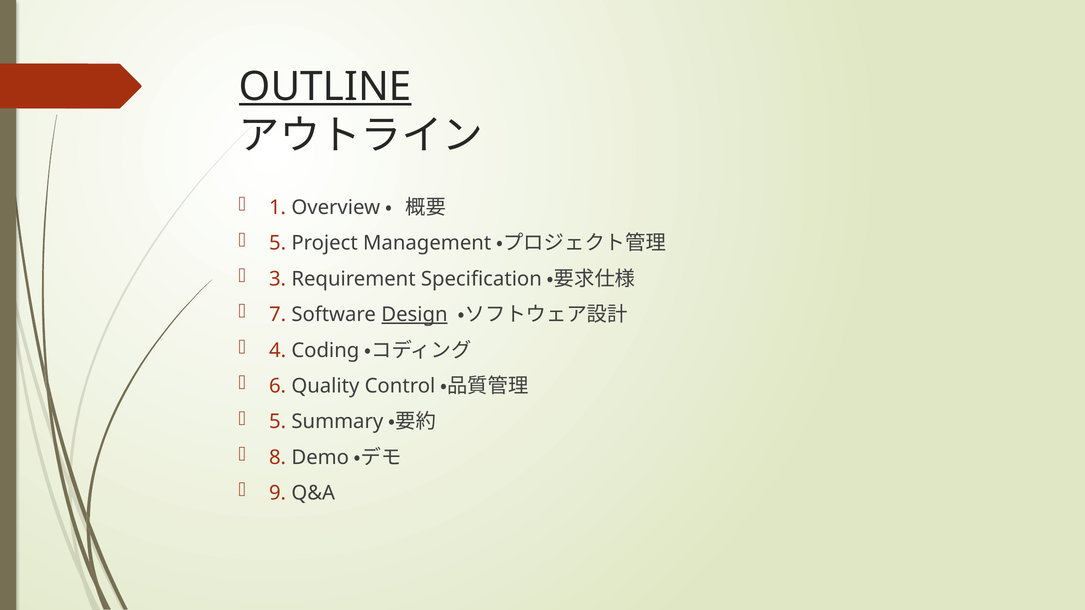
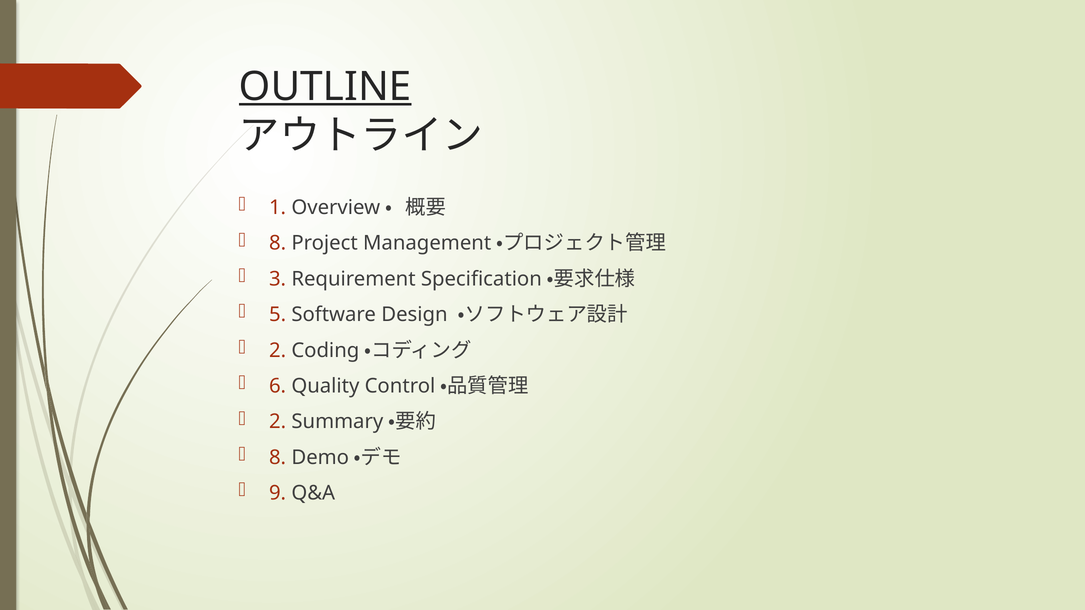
5: 5 -> 8 (278, 243)
7: 7 -> 5 (278, 315)
Design underline: present -> none (414, 315)
4: 4 -> 2 (278, 350)
5: 5 -> 2 (278, 422)
